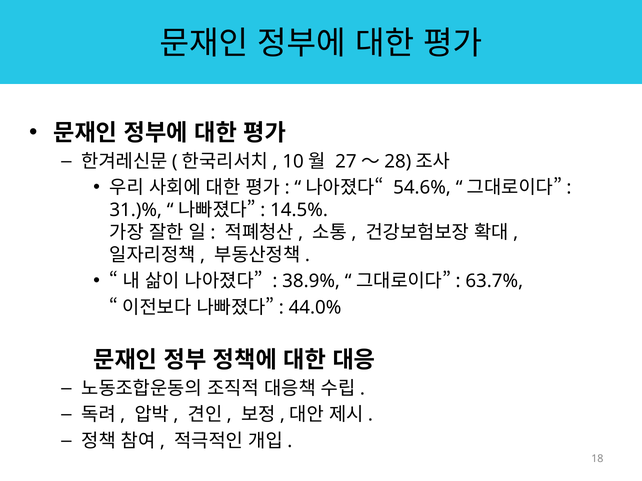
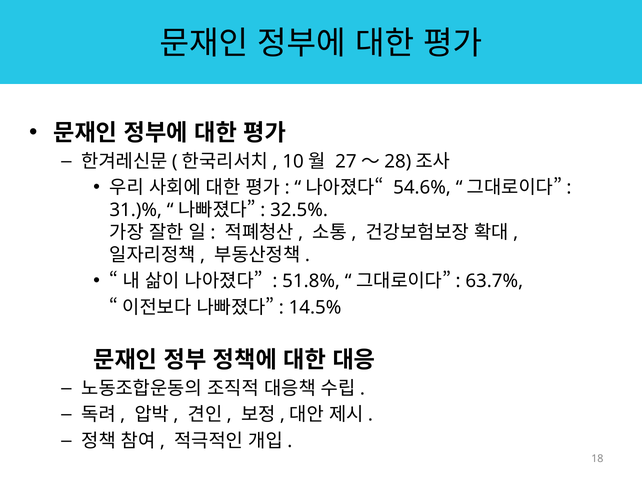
14.5%: 14.5% -> 32.5% (299, 210)
38.9%: 38.9% -> 51.8% (311, 282)
44.0%: 44.0% -> 14.5% (315, 308)
